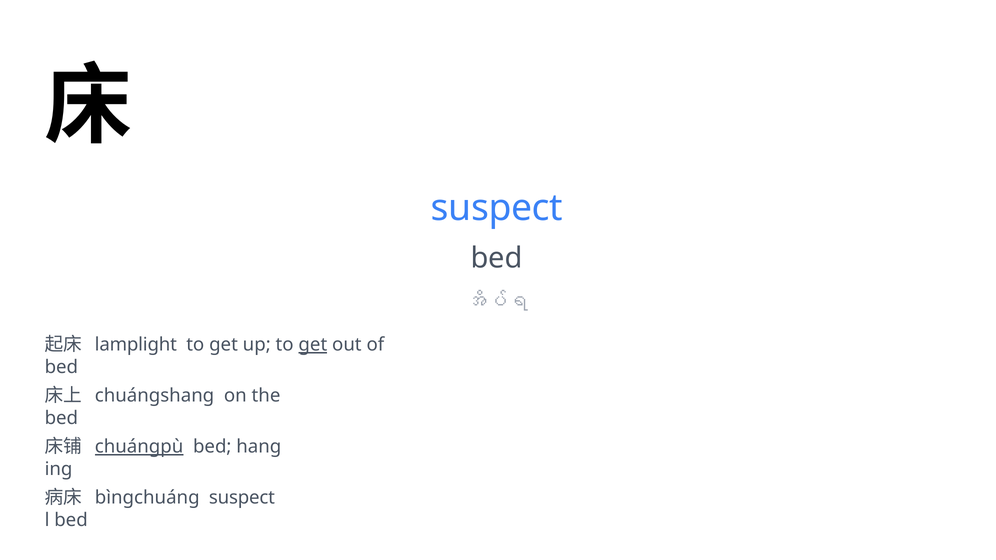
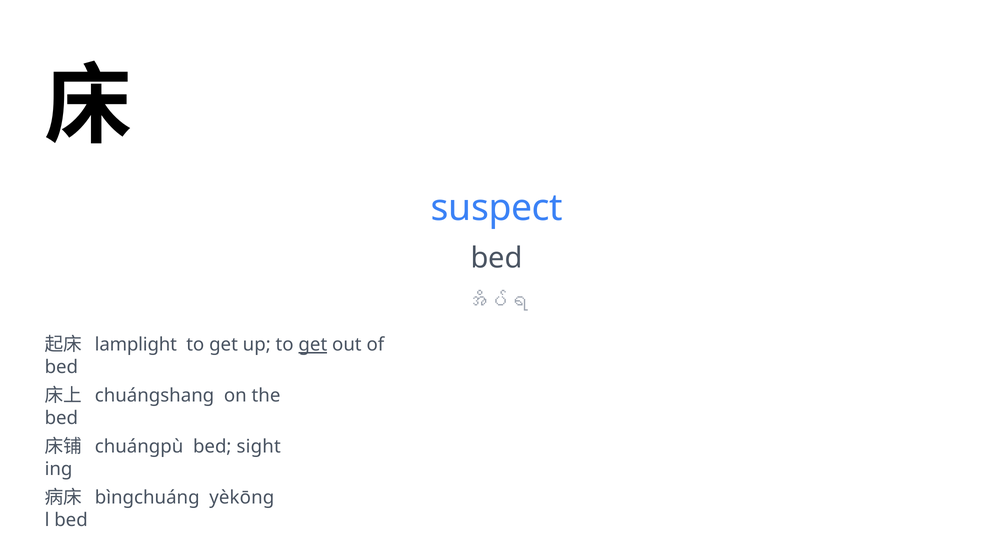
chuángpù underline: present -> none (139, 447)
hang: hang -> sight (259, 447)
bìngchuáng suspect: suspect -> yèkōng (242, 498)
